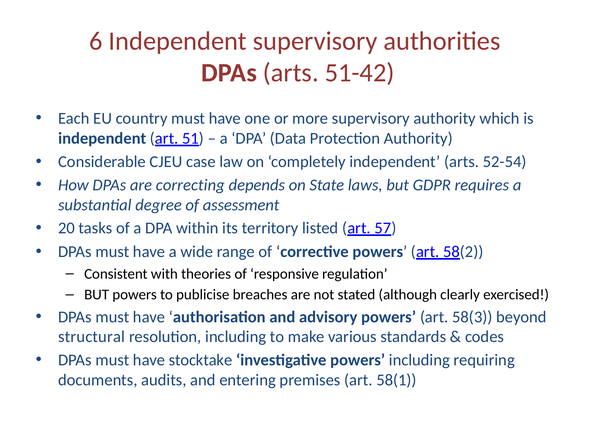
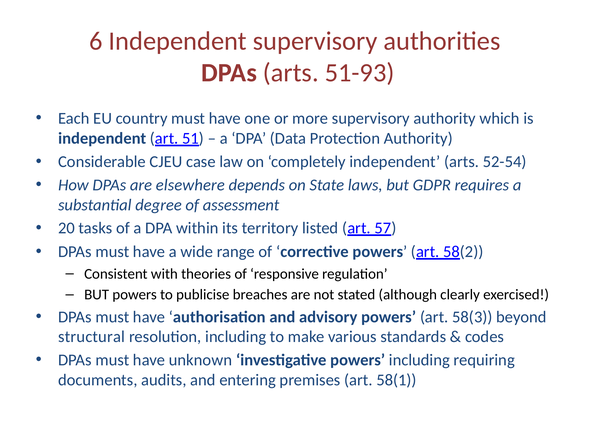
51-42: 51-42 -> 51-93 (360, 73)
correcting: correcting -> elsewhere (190, 185)
stocktake: stocktake -> unknown (200, 360)
